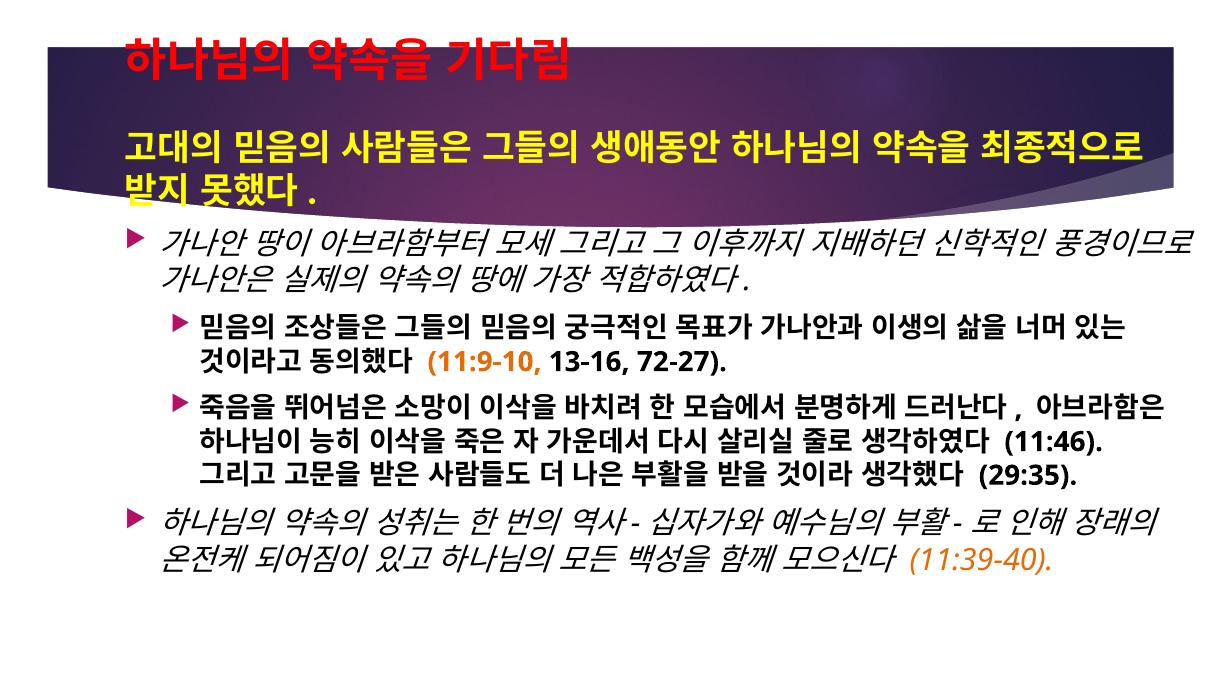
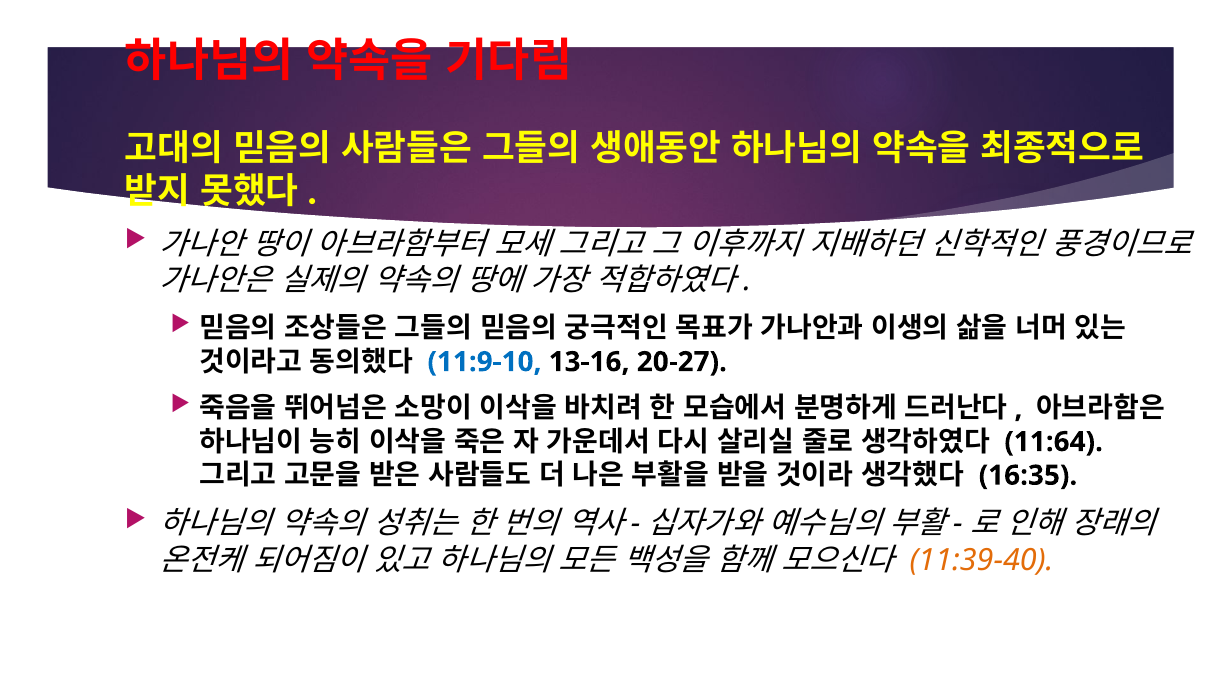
11:9-10 colour: orange -> blue (484, 362)
72-27: 72-27 -> 20-27 (682, 362)
11:46: 11:46 -> 11:64 (1054, 441)
29:35: 29:35 -> 16:35 (1028, 475)
